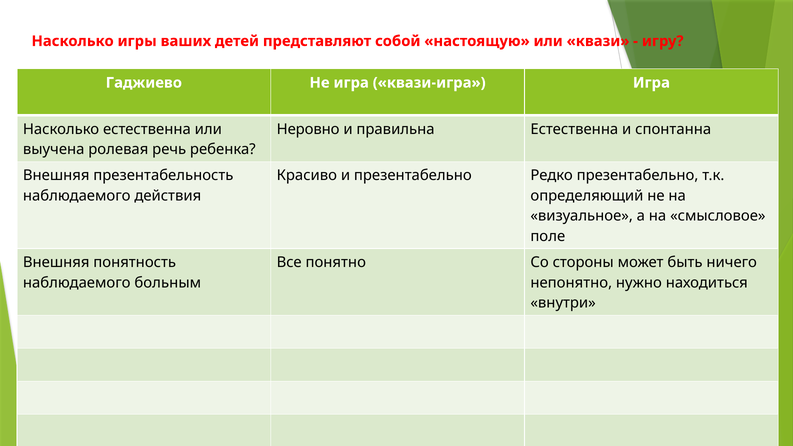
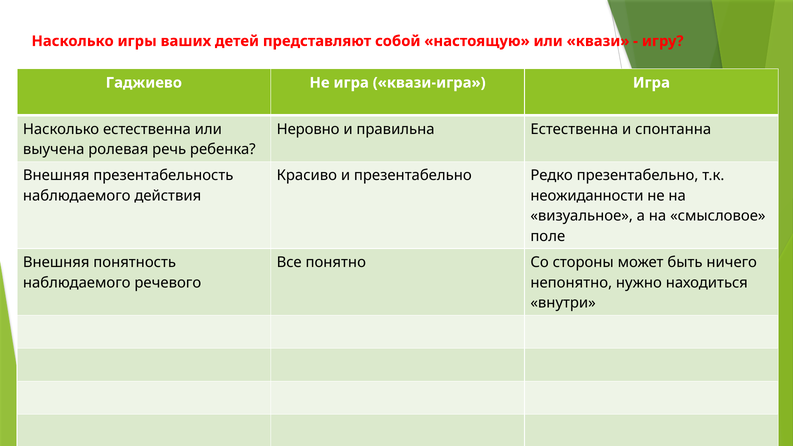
определяющий: определяющий -> неожиданности (587, 196)
больным: больным -> речевого (168, 283)
